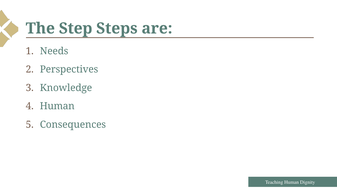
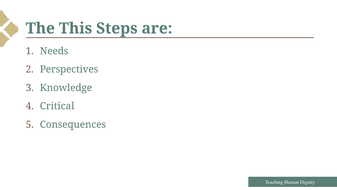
Step: Step -> This (76, 28)
Human: Human -> Critical (57, 106)
